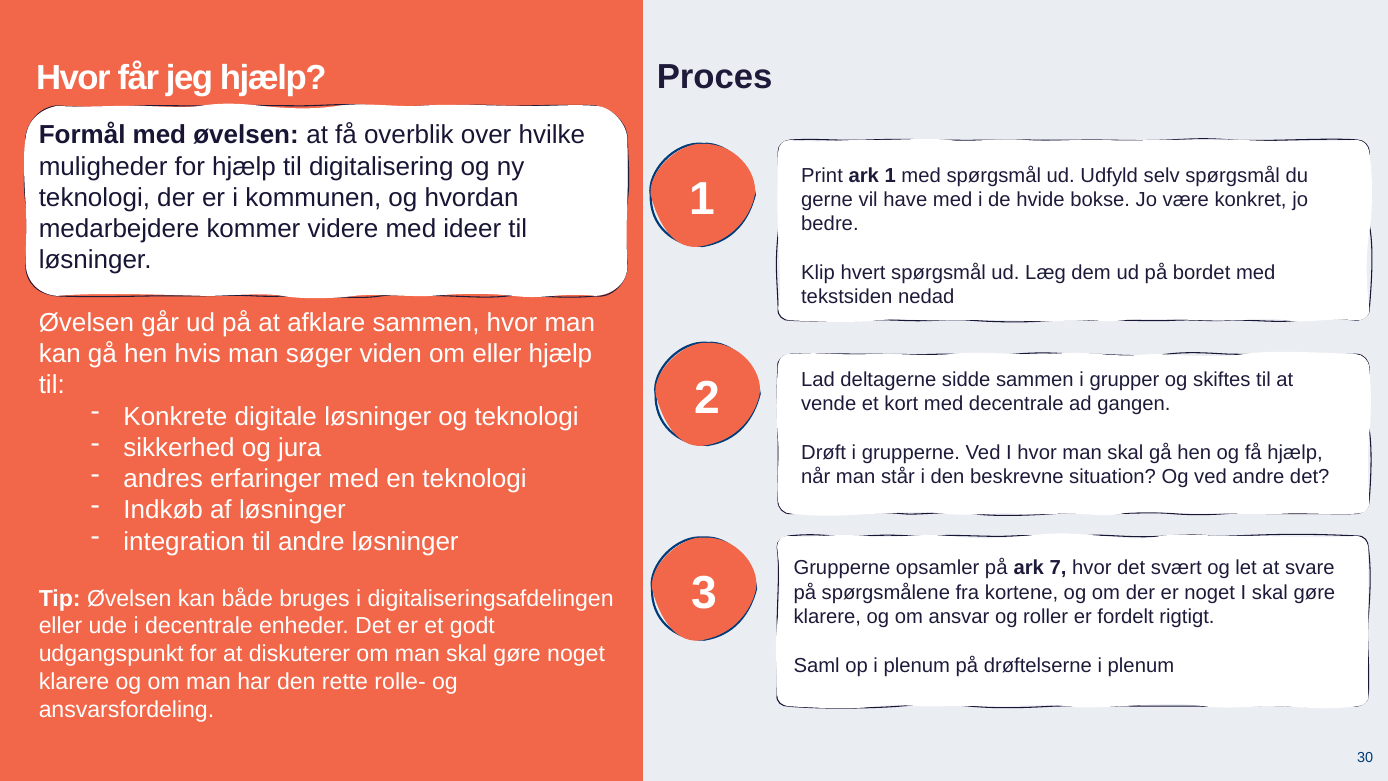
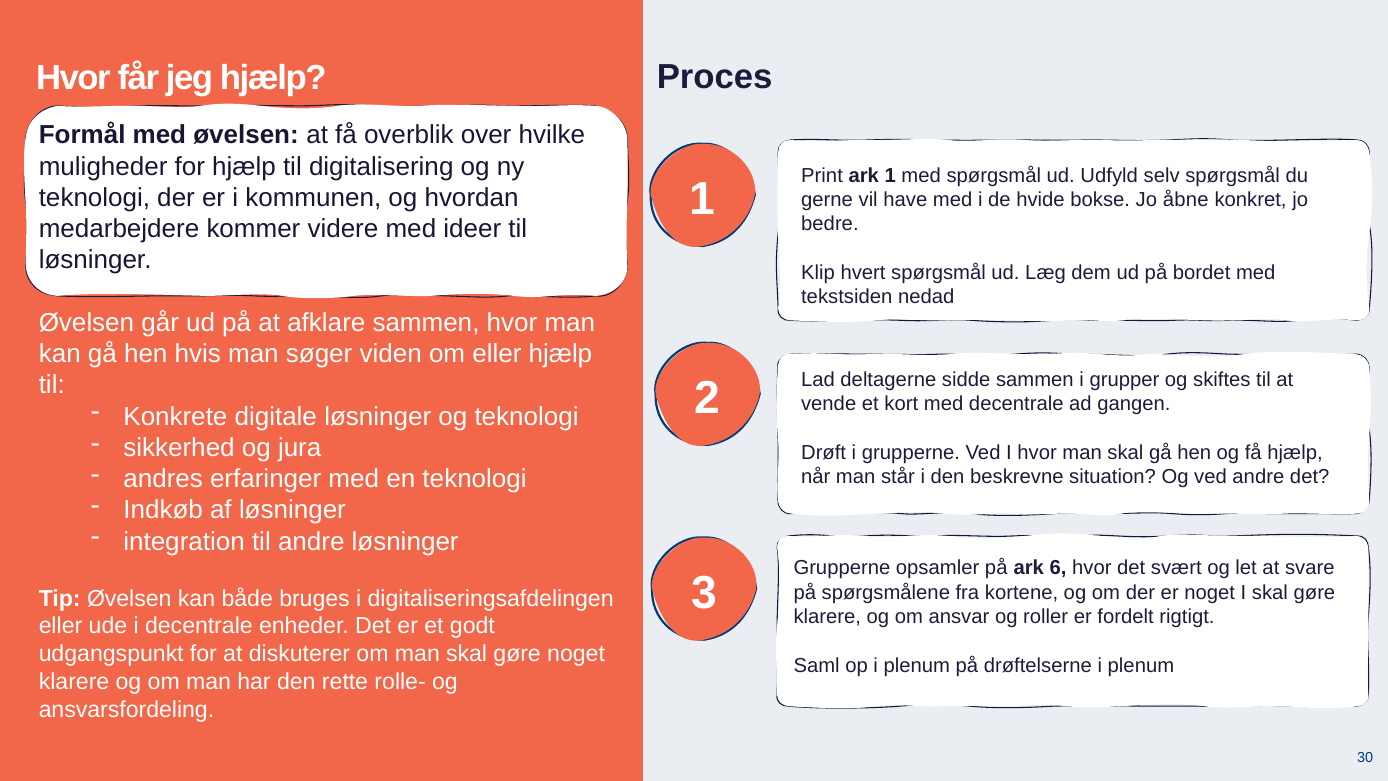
være: være -> åbne (1186, 200)
7: 7 -> 6 (1058, 568)
